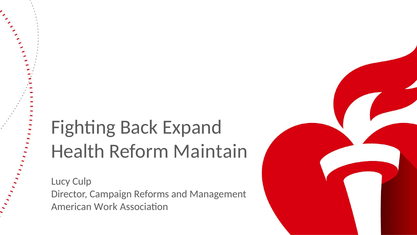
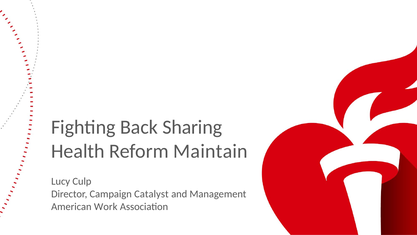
Expand: Expand -> Sharing (192, 127)
Reforms: Reforms -> Catalyst (151, 194)
